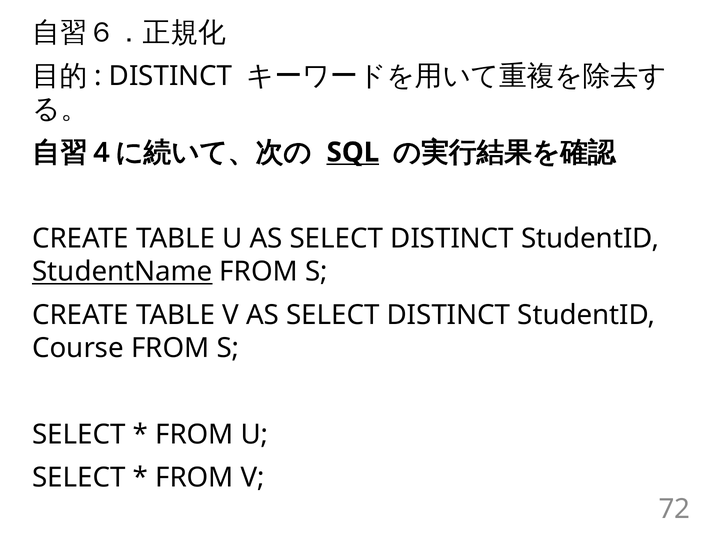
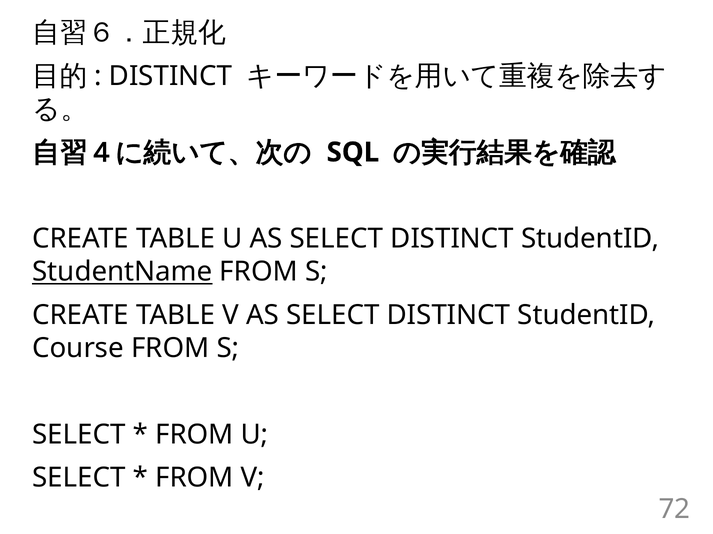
SQL underline: present -> none (353, 152)
